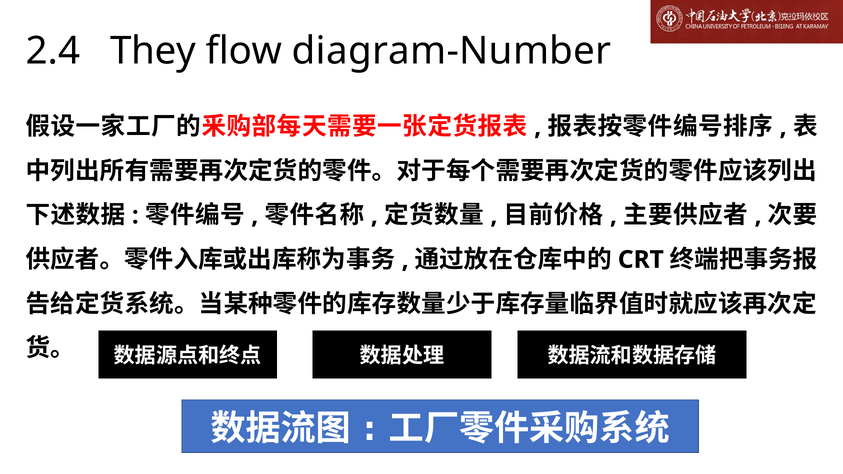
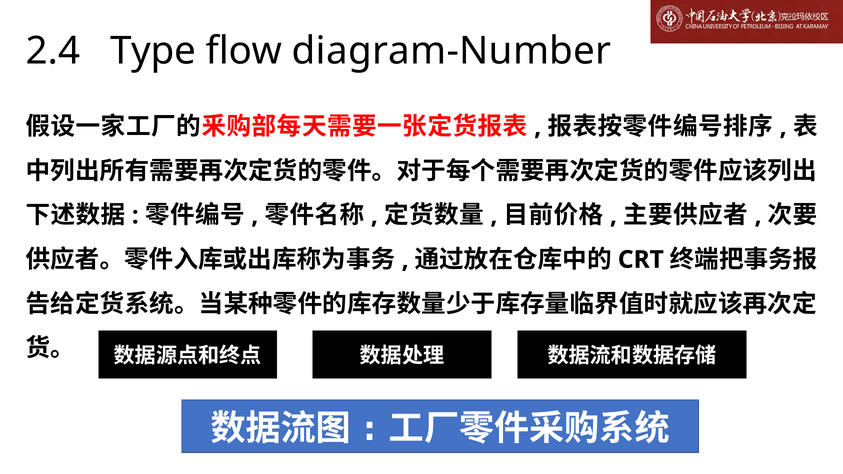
They: They -> Type (153, 51)
